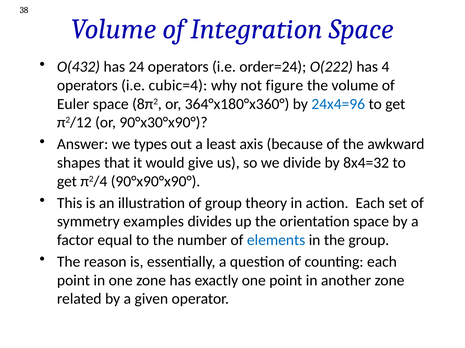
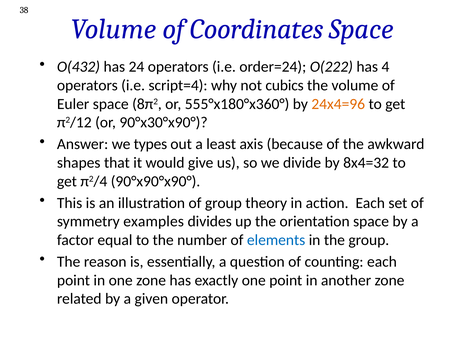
Integration: Integration -> Coordinates (257, 29)
cubic=4: cubic=4 -> script=4 (178, 86)
figure: figure -> cubics (285, 86)
364°x180°x360°: 364°x180°x360° -> 555°x180°x360° (237, 104)
24x4=96 colour: blue -> orange (338, 104)
